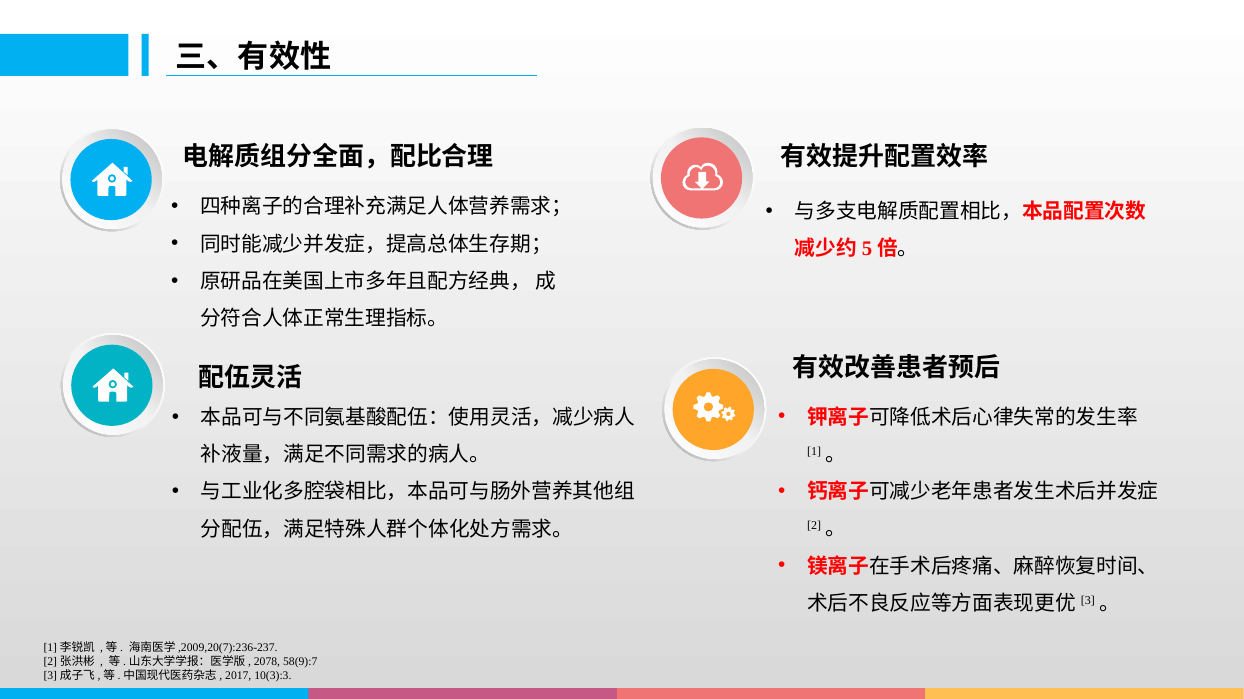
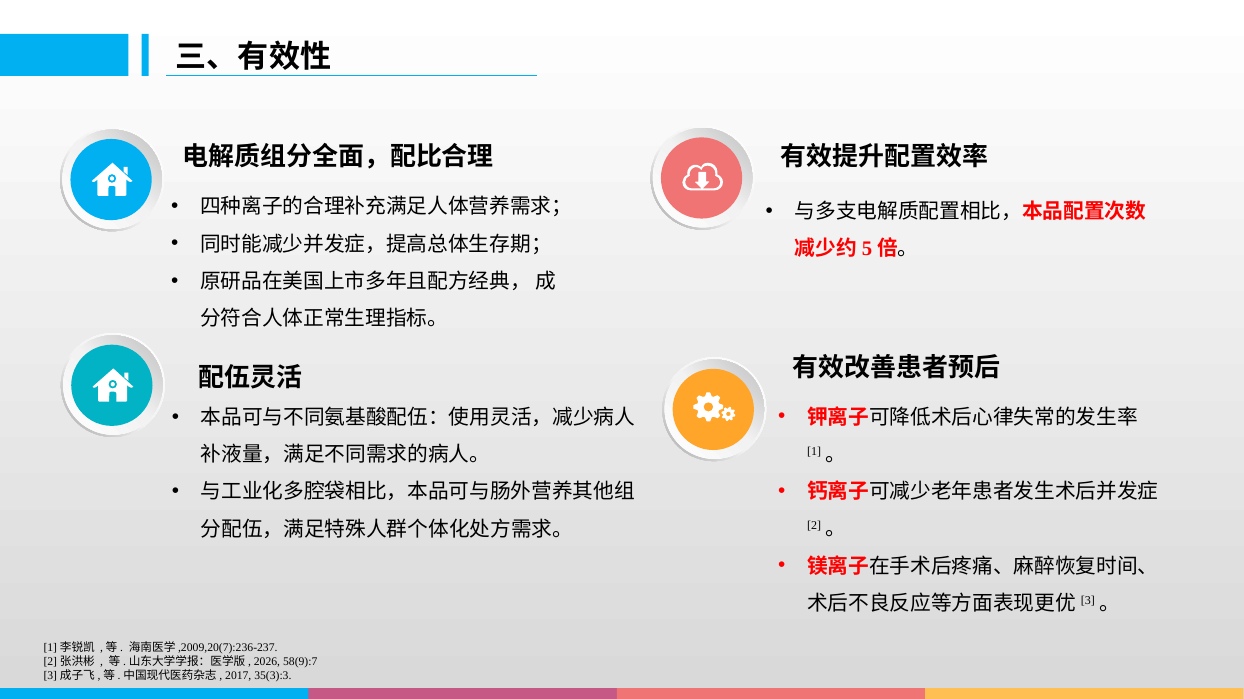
2078: 2078 -> 2026 (267, 663)
10(3):3: 10(3):3 -> 35(3):3 (273, 677)
